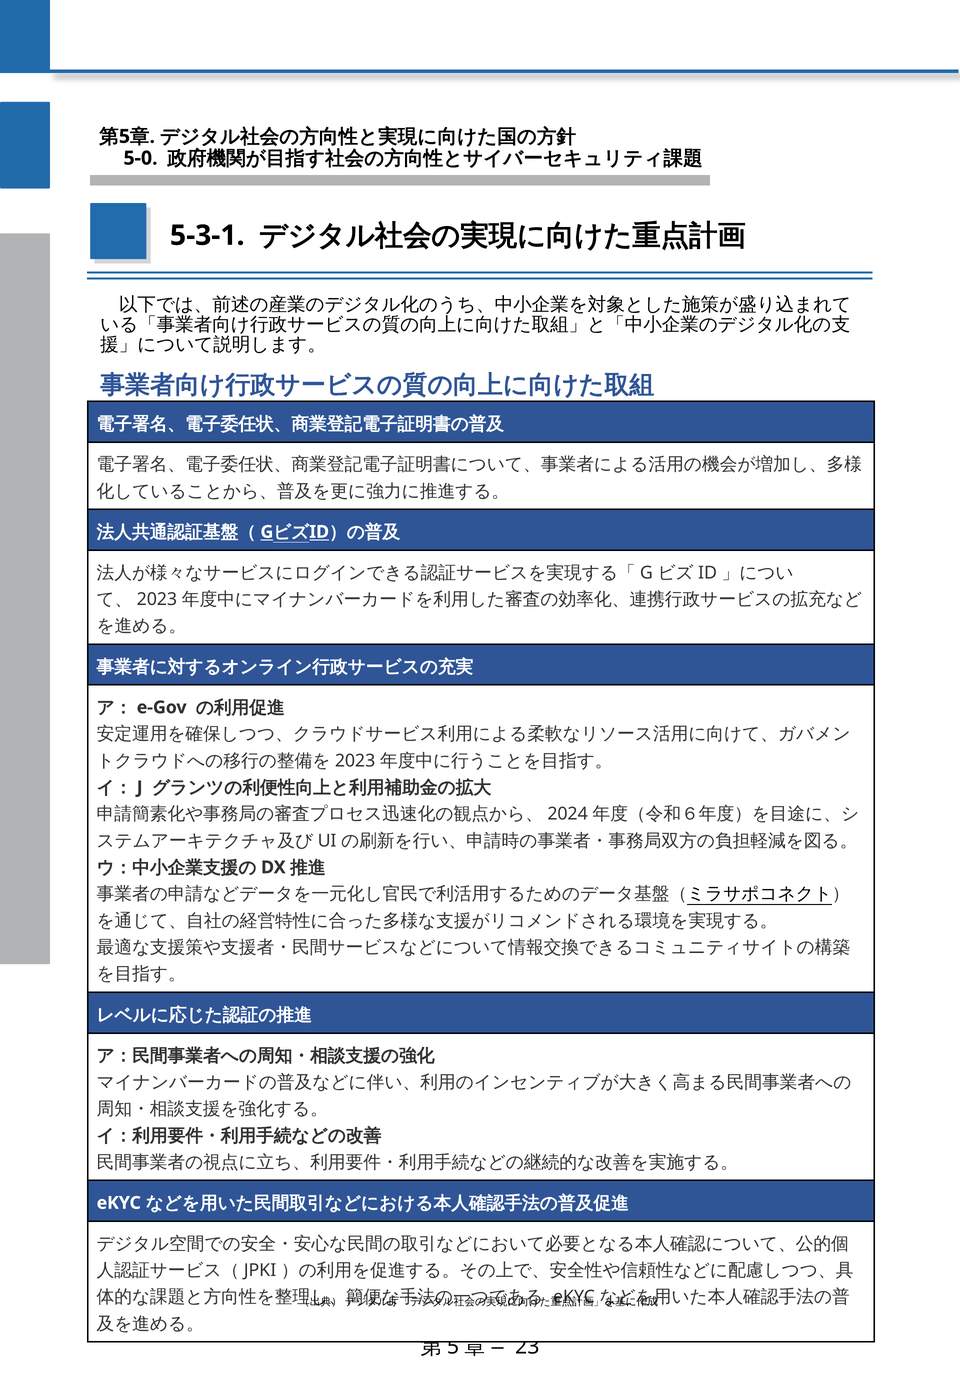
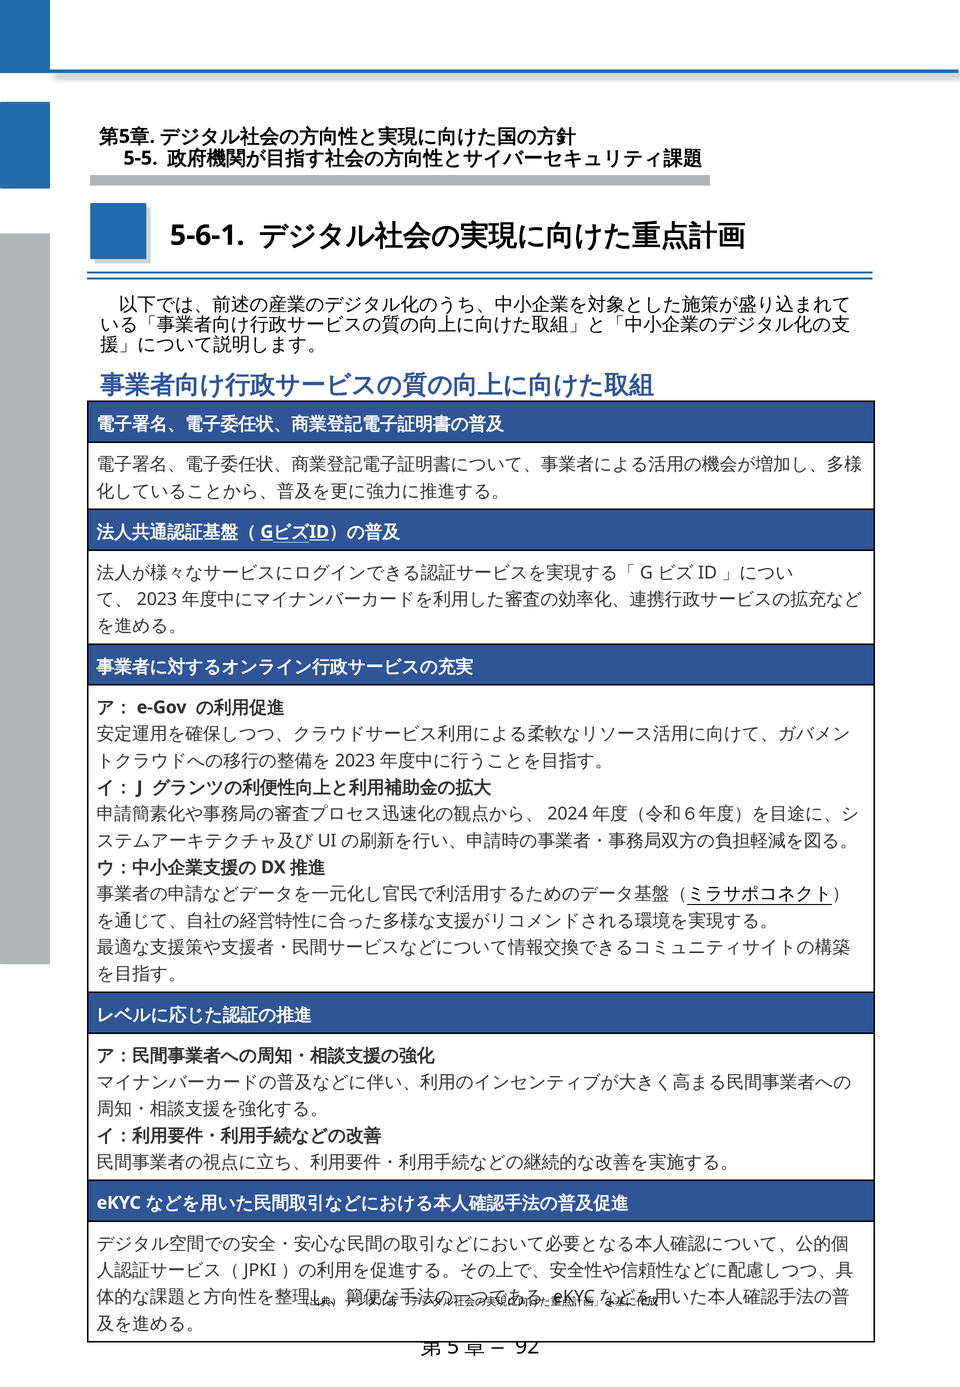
5-0: 5-0 -> 5-5 (141, 158)
5-3-1: 5-3-1 -> 5-6-1 (207, 235)
23: 23 -> 92 (527, 1346)
